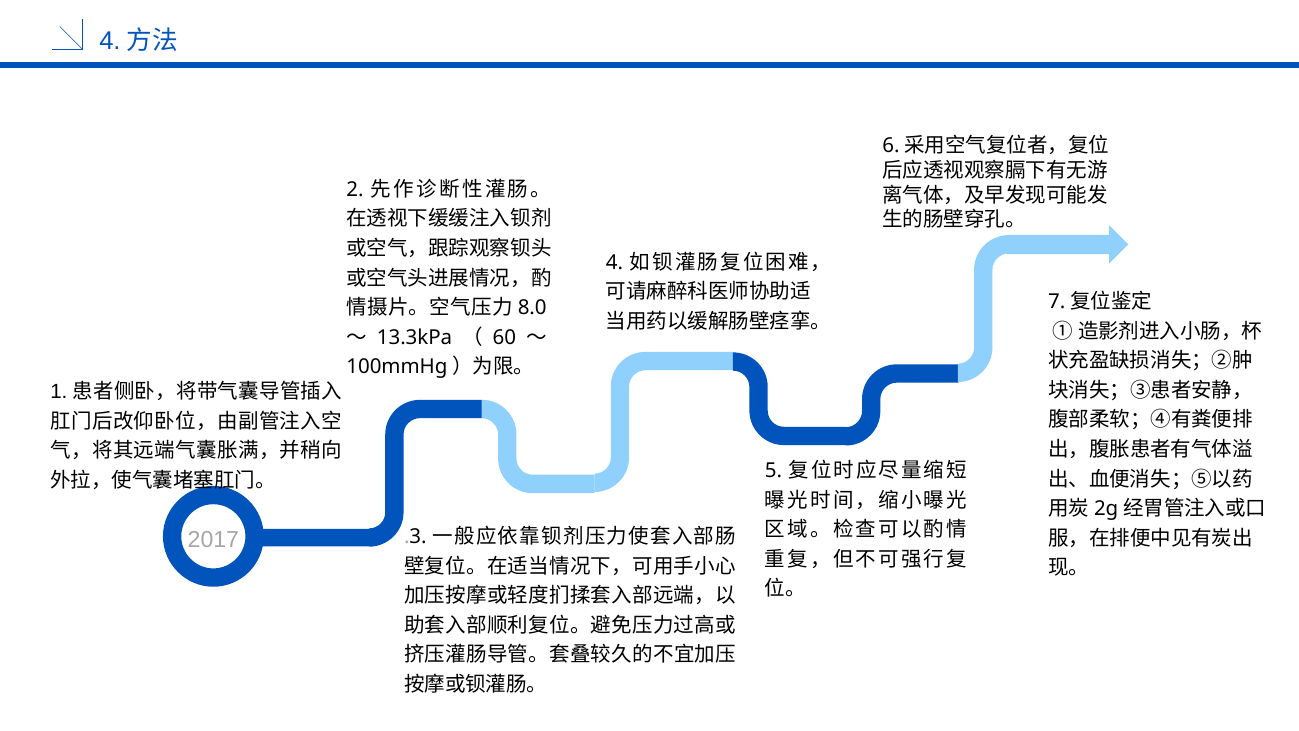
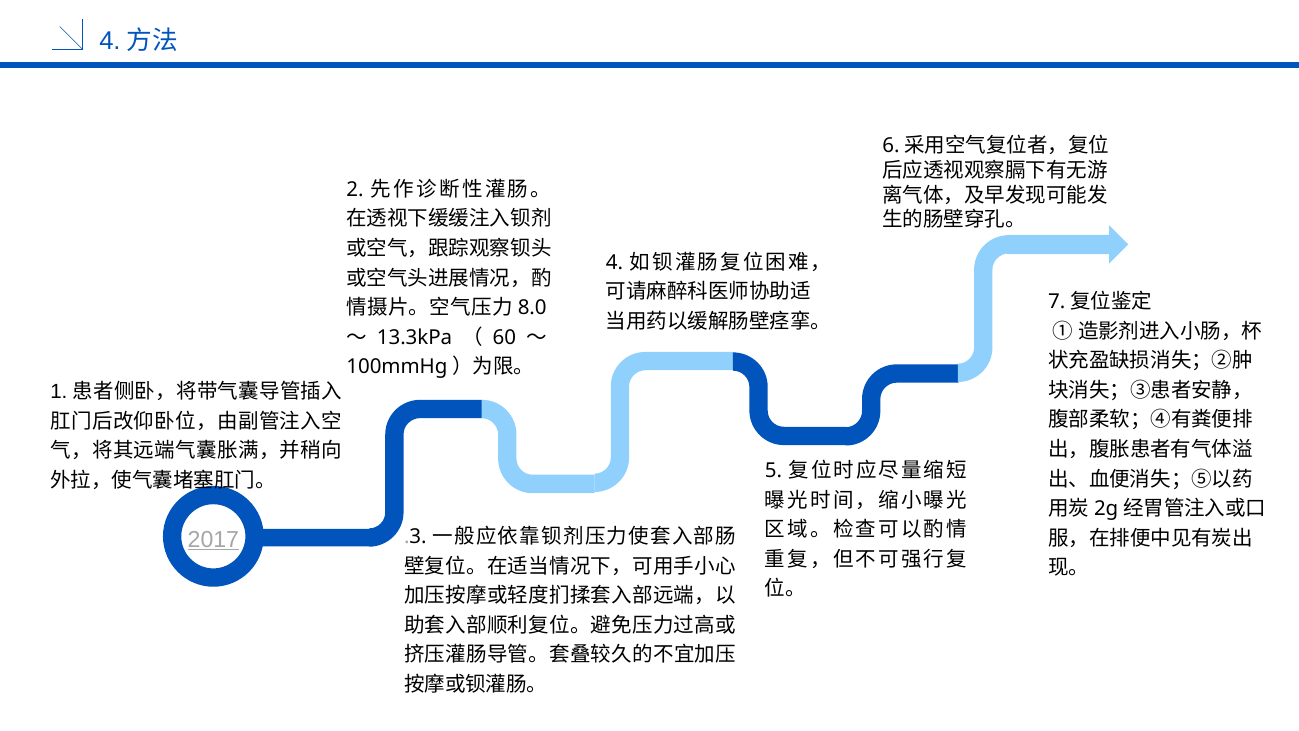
2017 underline: none -> present (213, 539)
